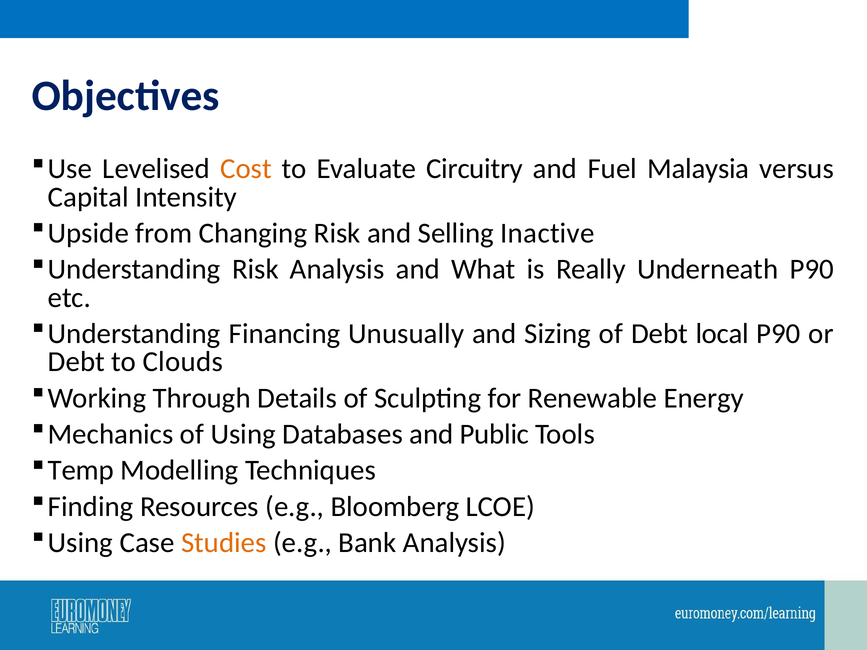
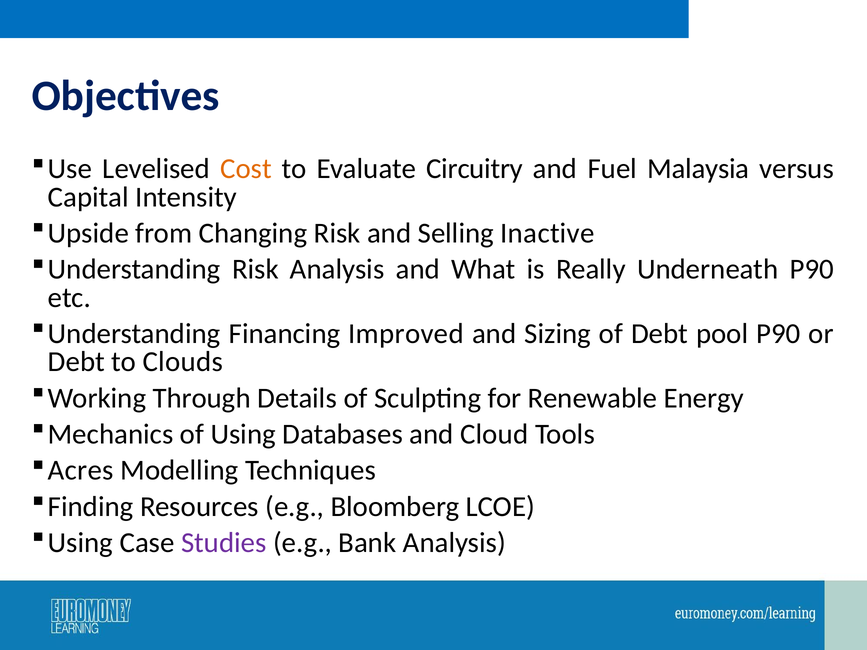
Unusually: Unusually -> Improved (406, 334)
local: local -> pool (722, 334)
Public: Public -> Cloud (494, 434)
Temp: Temp -> Acres (81, 471)
Studies colour: orange -> purple (224, 543)
